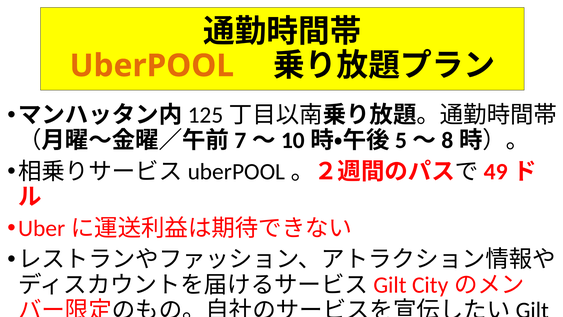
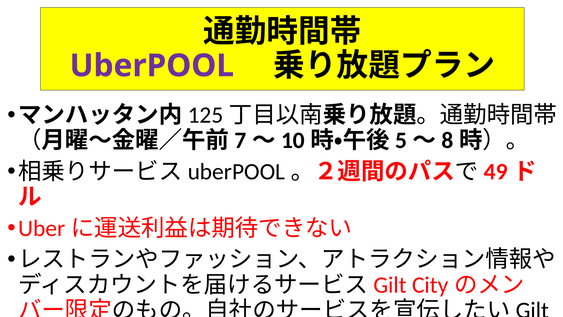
UberPOOL colour: orange -> purple (152, 66)
